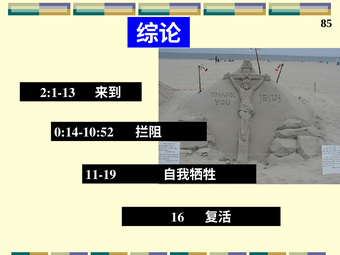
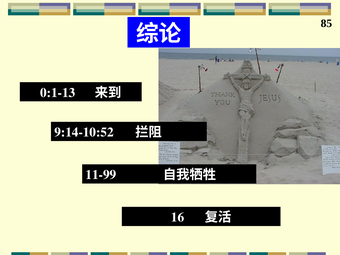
2:1-13: 2:1-13 -> 0:1-13 (58, 93)
0:14-10:52: 0:14-10:52 -> 9:14-10:52 (84, 132)
11-19: 11-19 -> 11-99 (101, 175)
